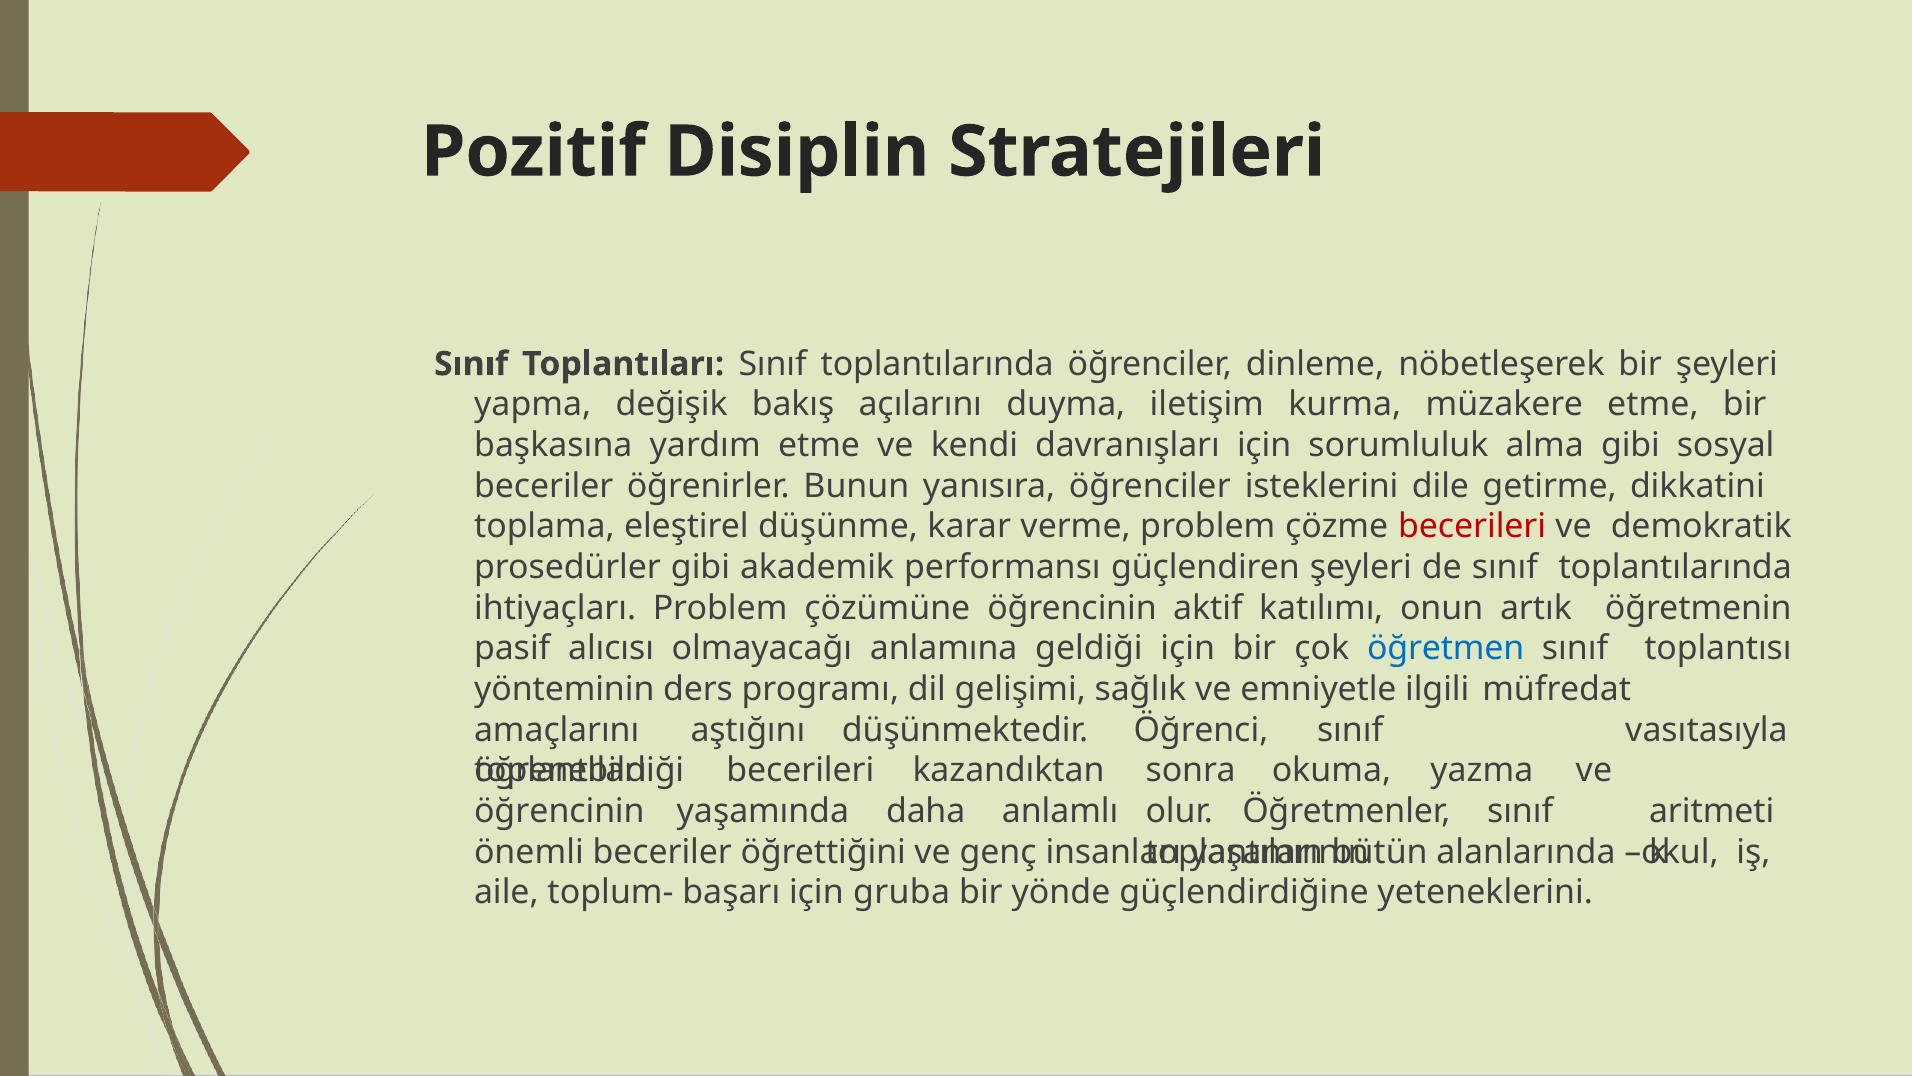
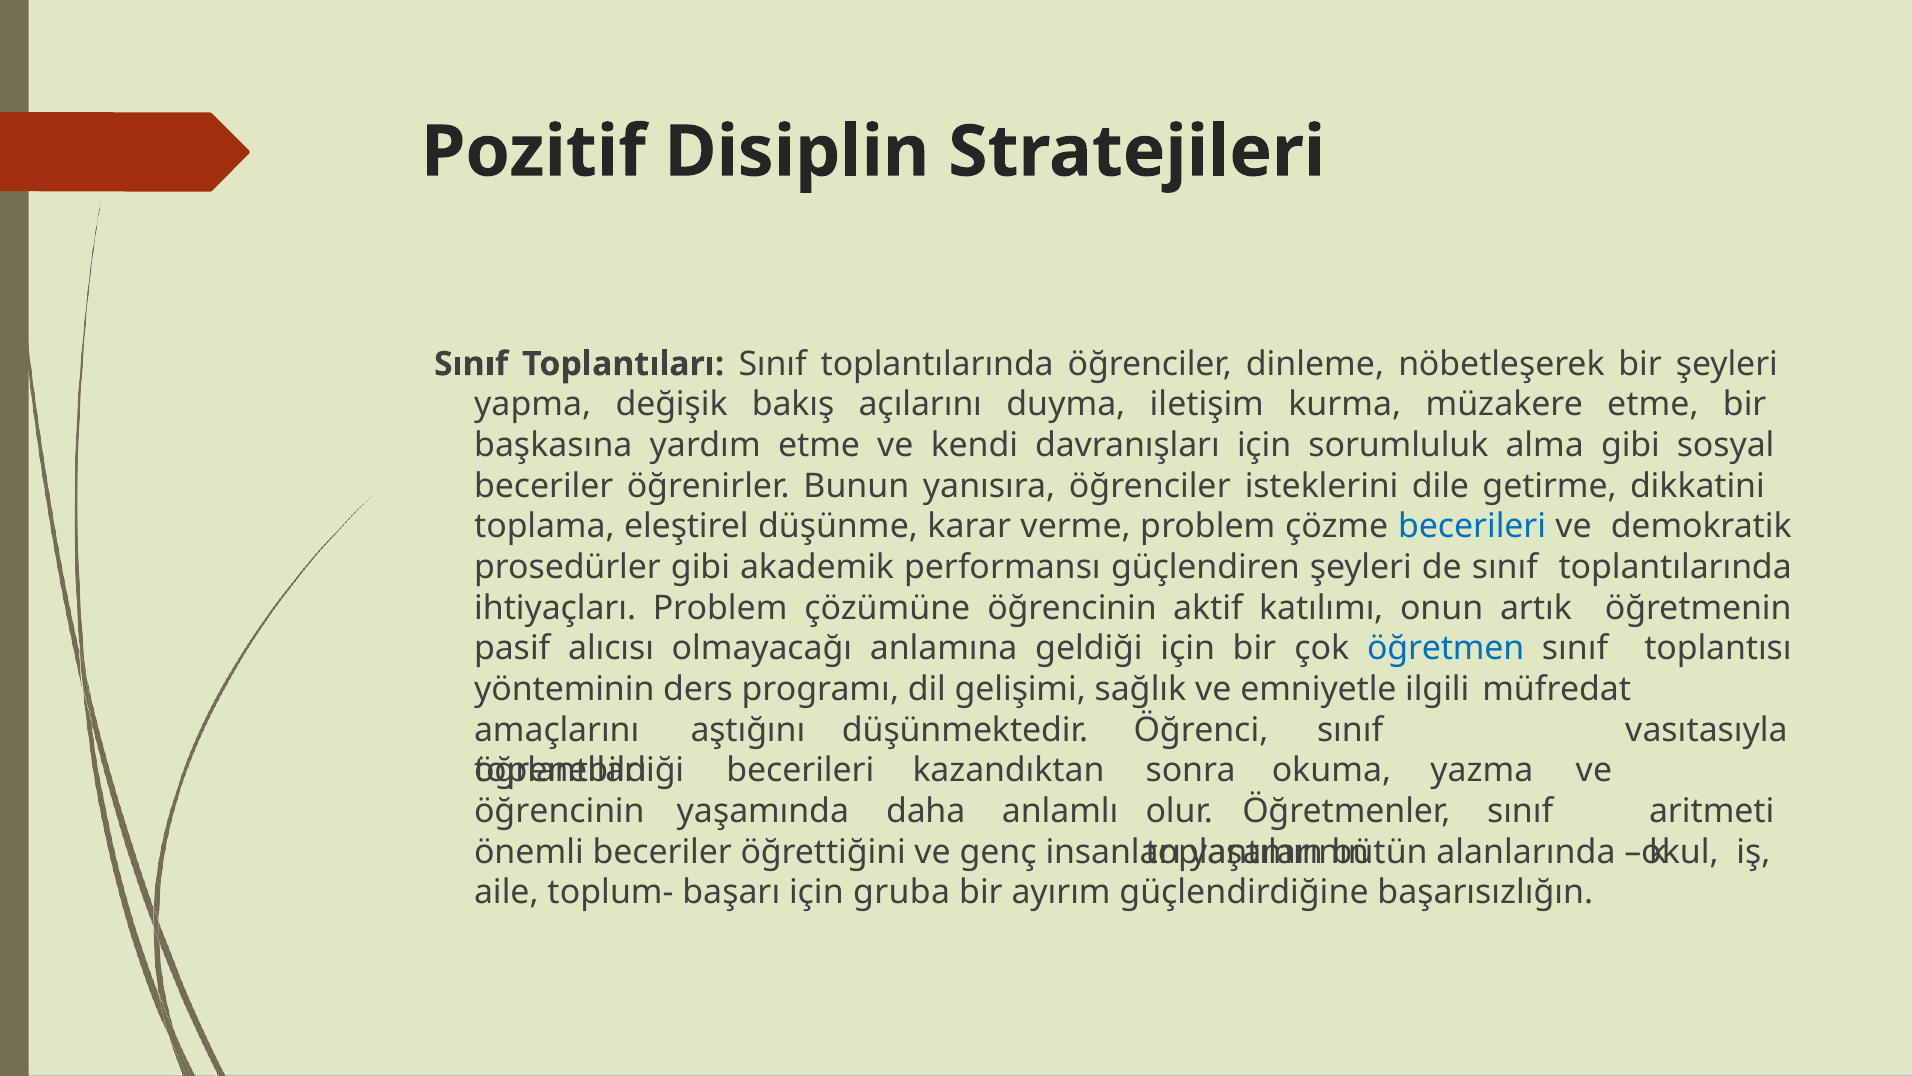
becerileri colour: red -> blue (1472, 526)
yönde: yönde -> ayırım (1061, 892)
yeteneklerini: yeteneklerini -> başarısızlığın (1485, 892)
